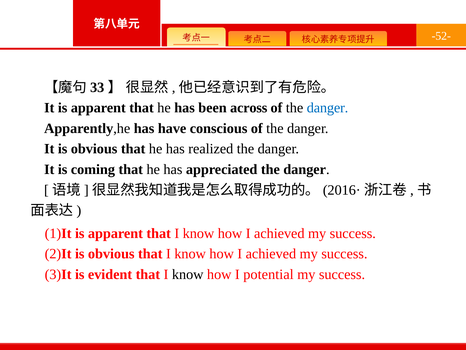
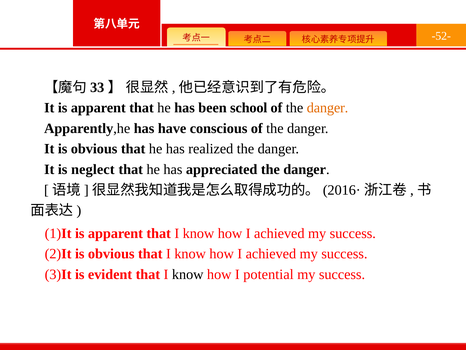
across: across -> school (249, 108)
danger colour: blue -> orange (328, 108)
coming: coming -> neglect (93, 169)
